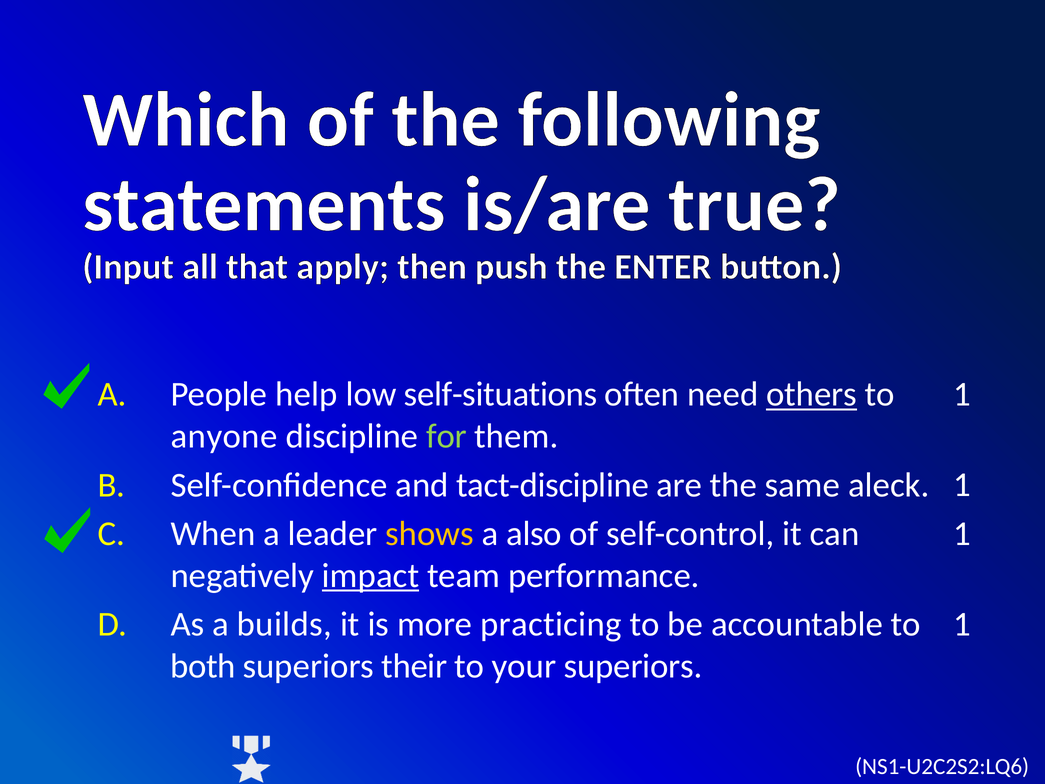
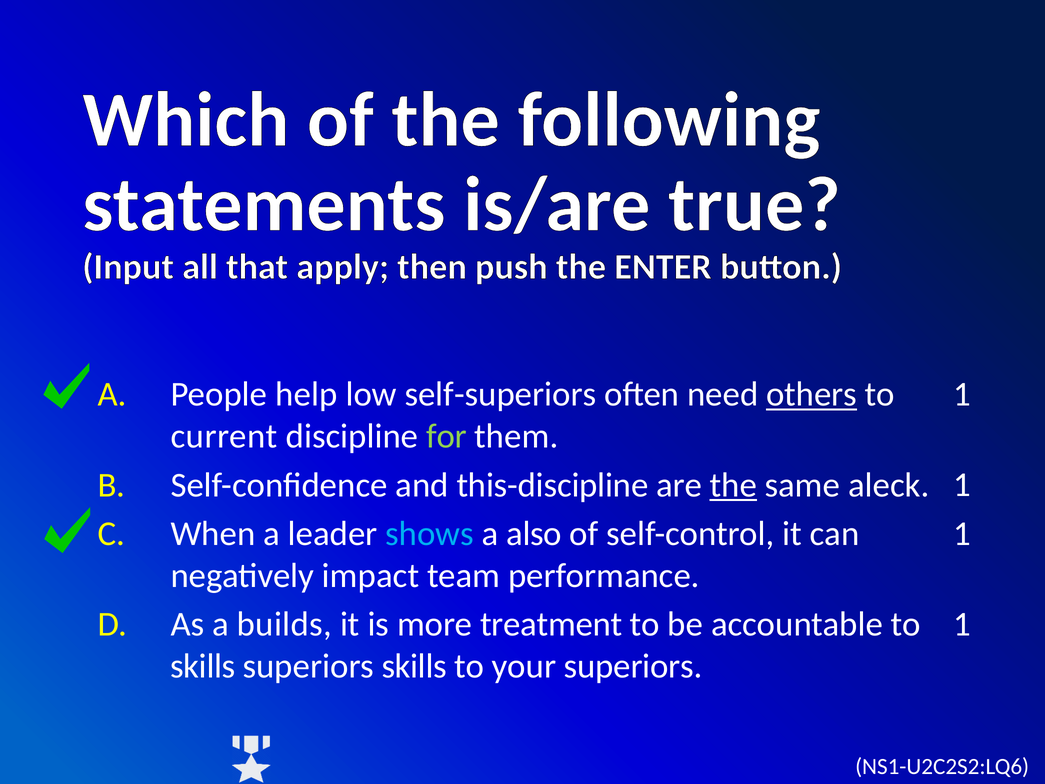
self-situations: self-situations -> self-superiors (500, 394)
anyone: anyone -> current (224, 436)
tact-discipline: tact-discipline -> this-discipline (552, 485)
the underline: none -> present (733, 485)
shows colour: yellow -> light blue (430, 534)
impact underline: present -> none (371, 575)
practicing: practicing -> treatment (551, 624)
both: both -> skills (203, 666)
superiors their: their -> skills (414, 666)
